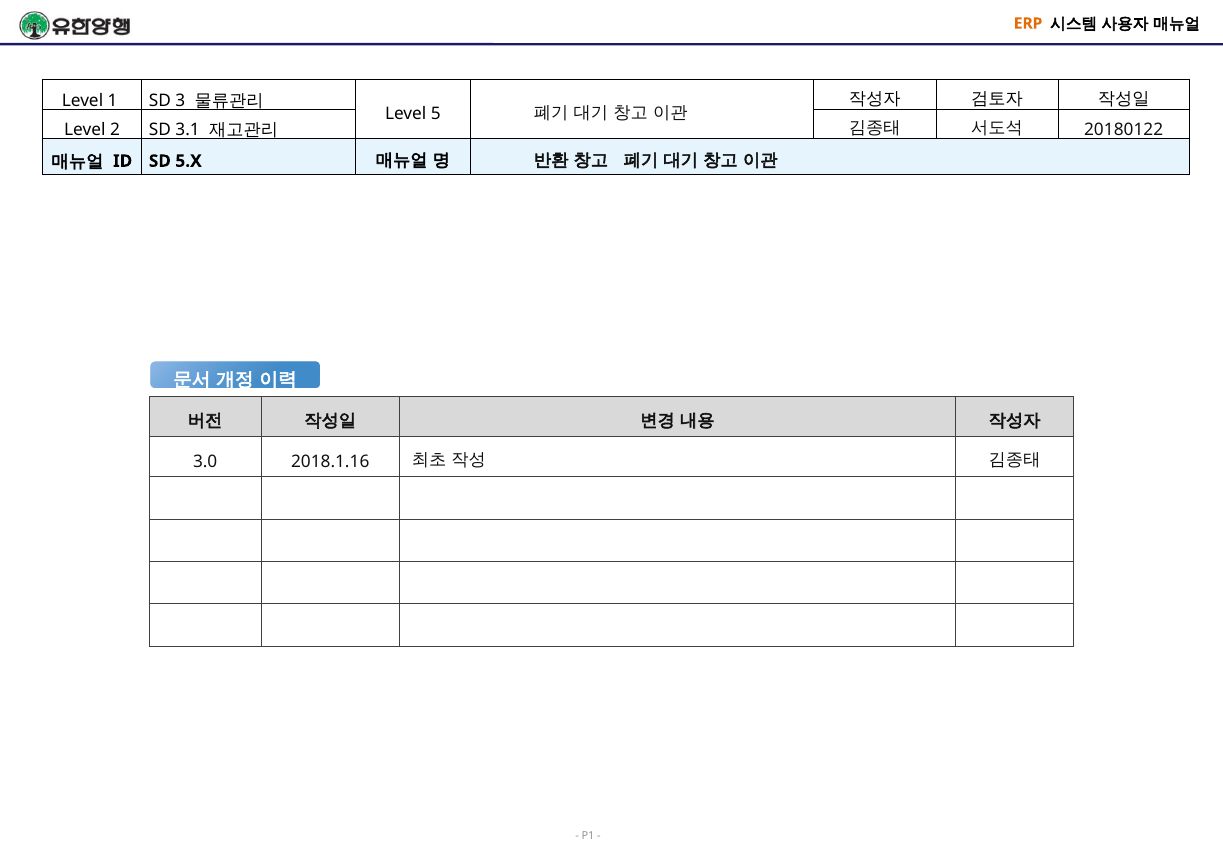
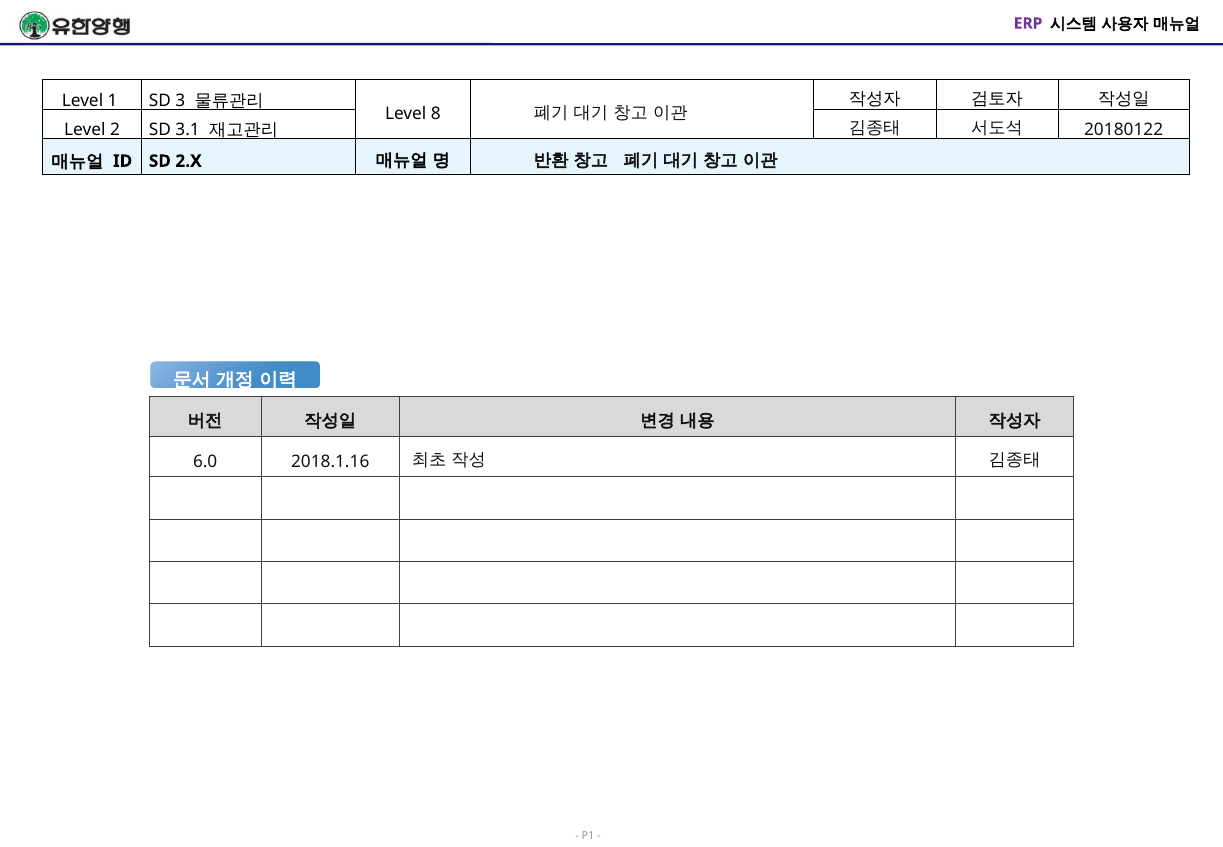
ERP colour: orange -> purple (1028, 23)
5: 5 -> 8 (436, 114)
5.X: 5.X -> 2.X (189, 161)
3.0: 3.0 -> 6.0 (205, 462)
